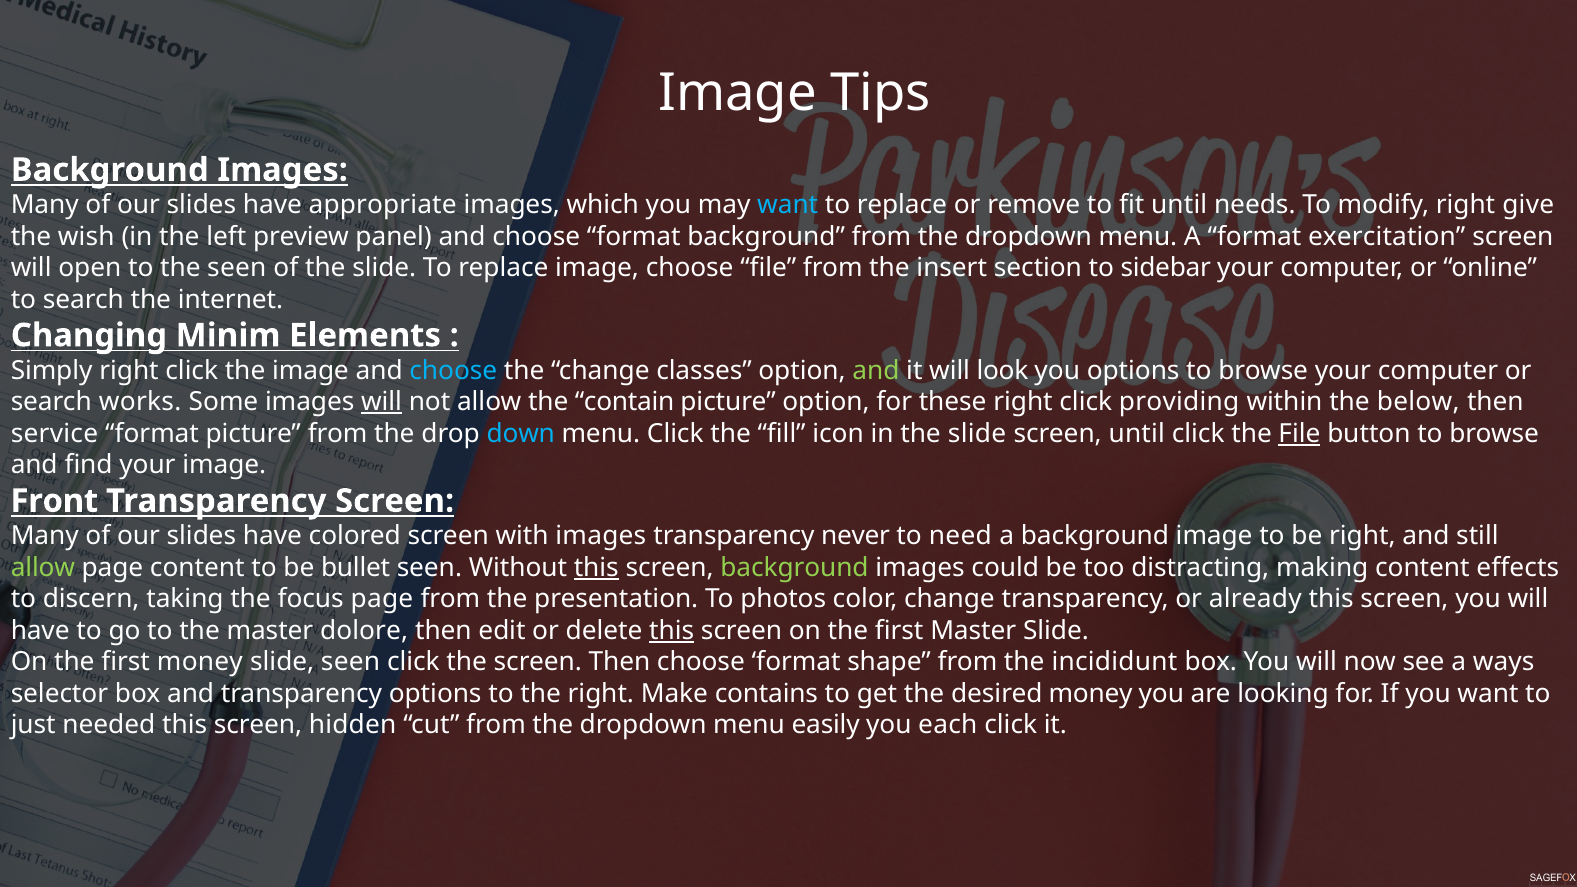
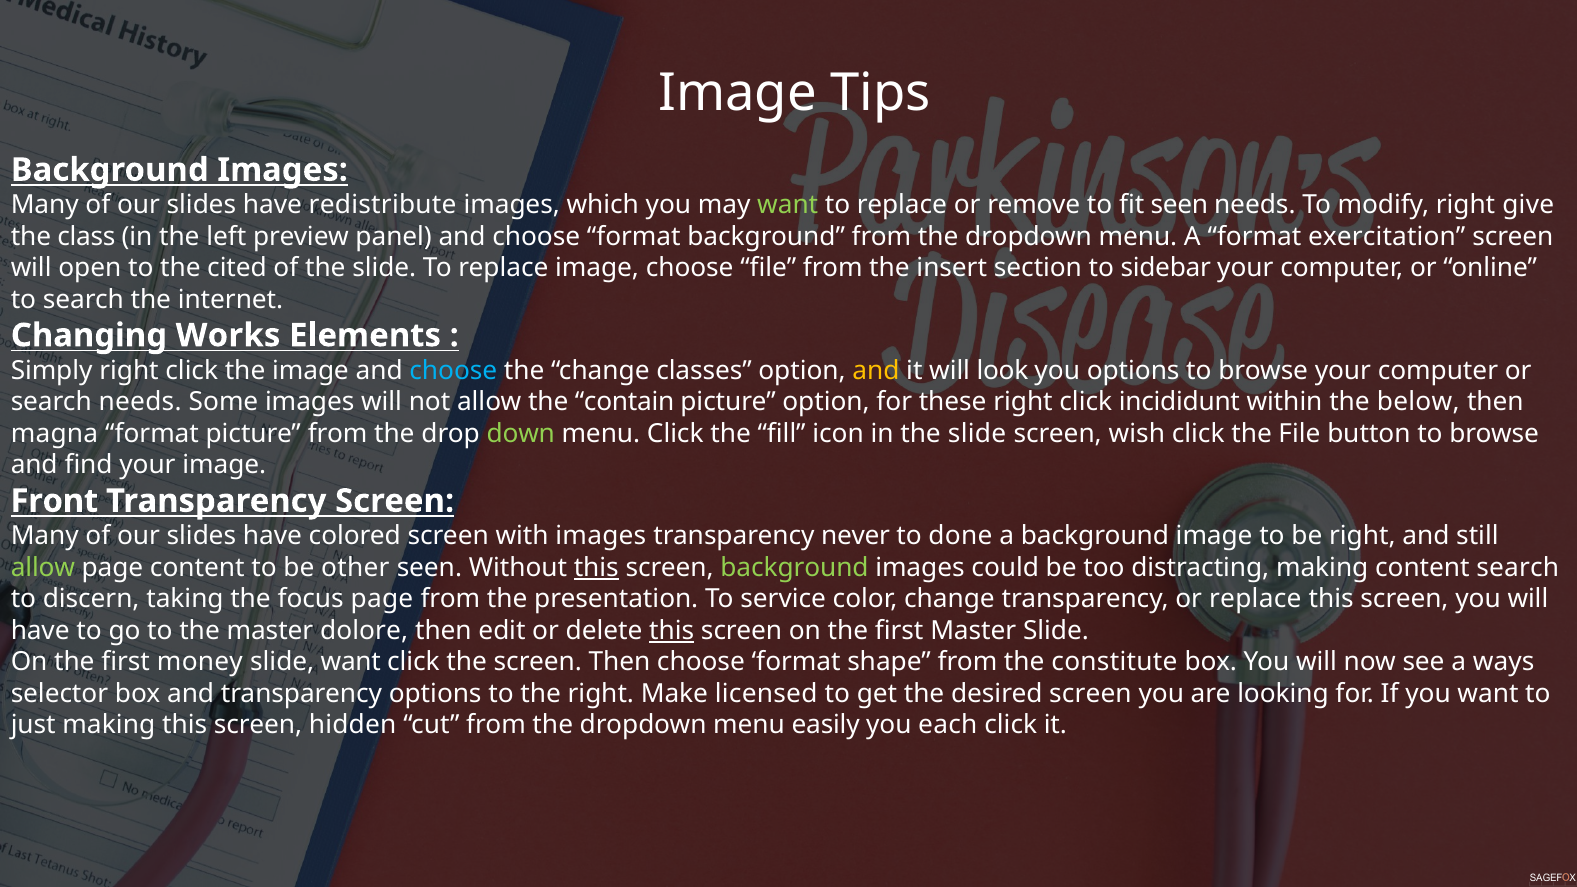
appropriate: appropriate -> redistribute (383, 205)
want colour: light blue -> light green (788, 205)
fit until: until -> seen (1179, 205)
wish: wish -> class (86, 236)
the seen: seen -> cited (237, 268)
Minim: Minim -> Works (228, 335)
and colour: light green -> yellow (876, 370)
search works: works -> needs (140, 402)
will underline: present -> none (382, 402)
providing: providing -> incididunt (1179, 402)
service: service -> magna (54, 434)
down colour: light blue -> light green (521, 434)
screen until: until -> wish (1137, 434)
File underline: present -> none (1299, 434)
need: need -> done (960, 536)
bullet: bullet -> other (355, 568)
content effects: effects -> search (1518, 568)
photos: photos -> service (783, 599)
or already: already -> replace (1255, 599)
slide seen: seen -> want (351, 662)
incididunt: incididunt -> constitute (1114, 662)
contains: contains -> licensed (766, 694)
desired money: money -> screen (1090, 694)
just needed: needed -> making (109, 725)
